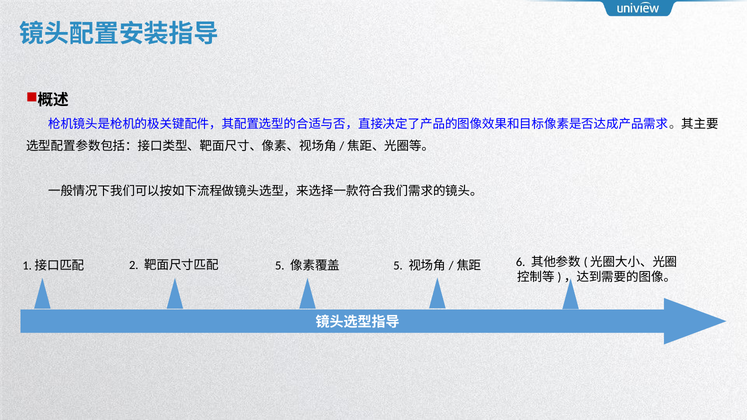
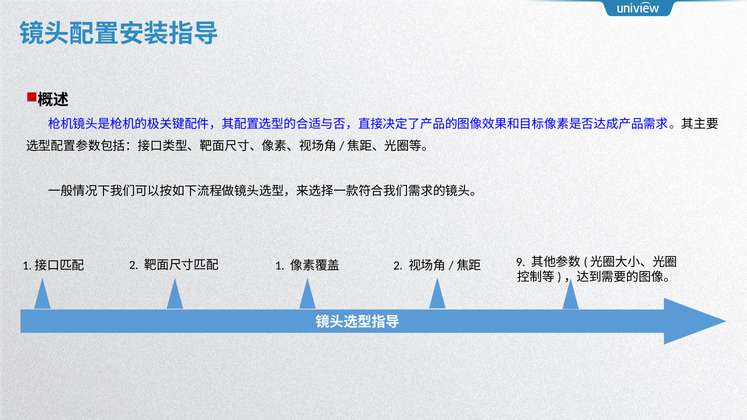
5: 5 -> 1 (280, 266)
5: 5 -> 2 (398, 266)
6: 6 -> 9 (521, 262)
